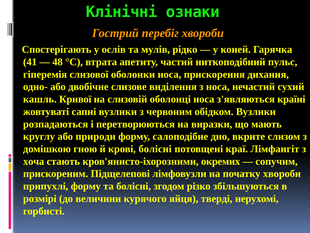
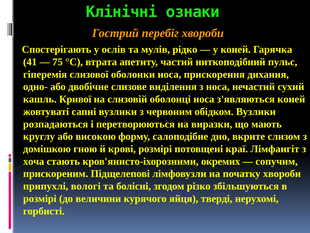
48: 48 -> 75 (58, 62)
з'являються країні: країні -> коней (291, 99)
природи: природи -> високою (96, 136)
крові болісні: болісні -> розмірі (155, 149)
припухлі форму: форму -> вологі (86, 186)
